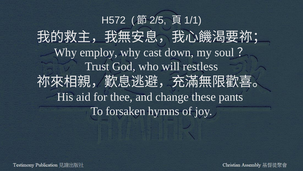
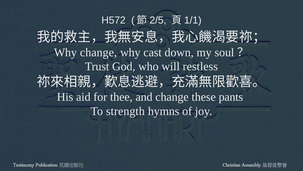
Why employ: employ -> change (98, 52)
forsaken: forsaken -> strength (125, 111)
